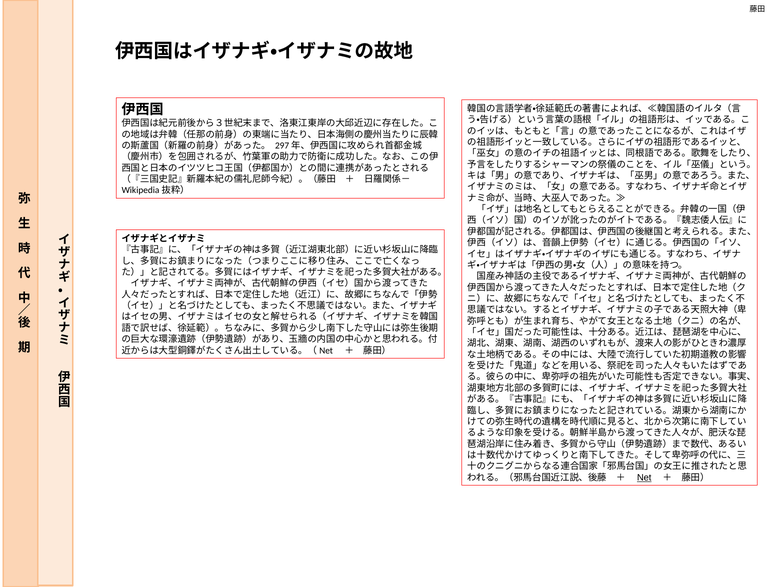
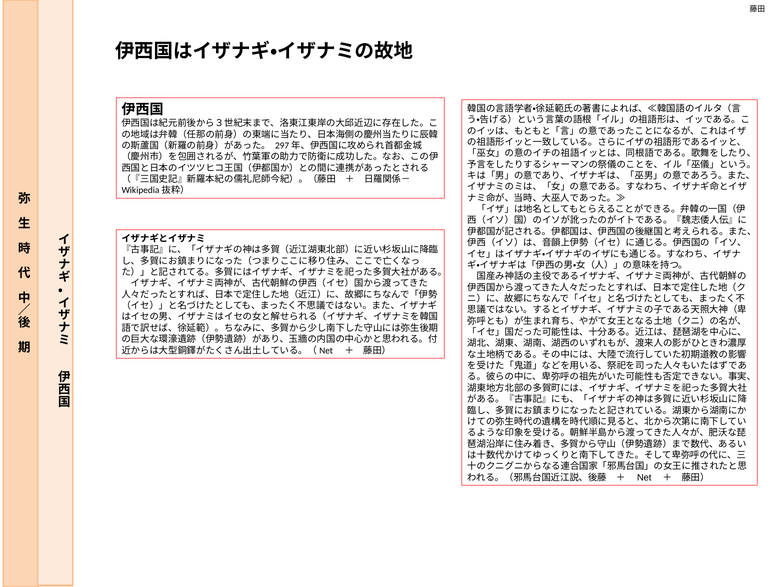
Net underline: present -> none (644, 478)
